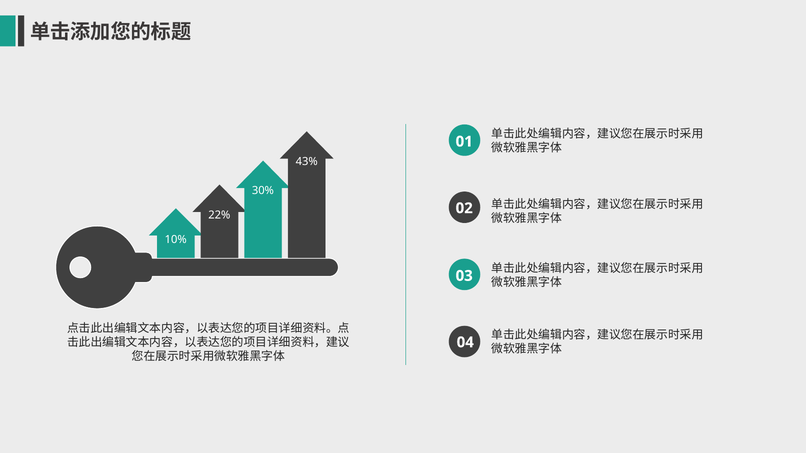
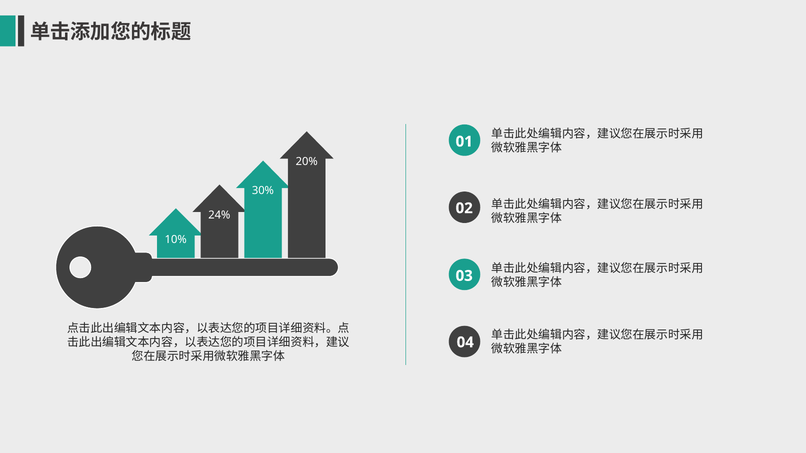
43%: 43% -> 20% (307, 161)
22%: 22% -> 24% (219, 215)
